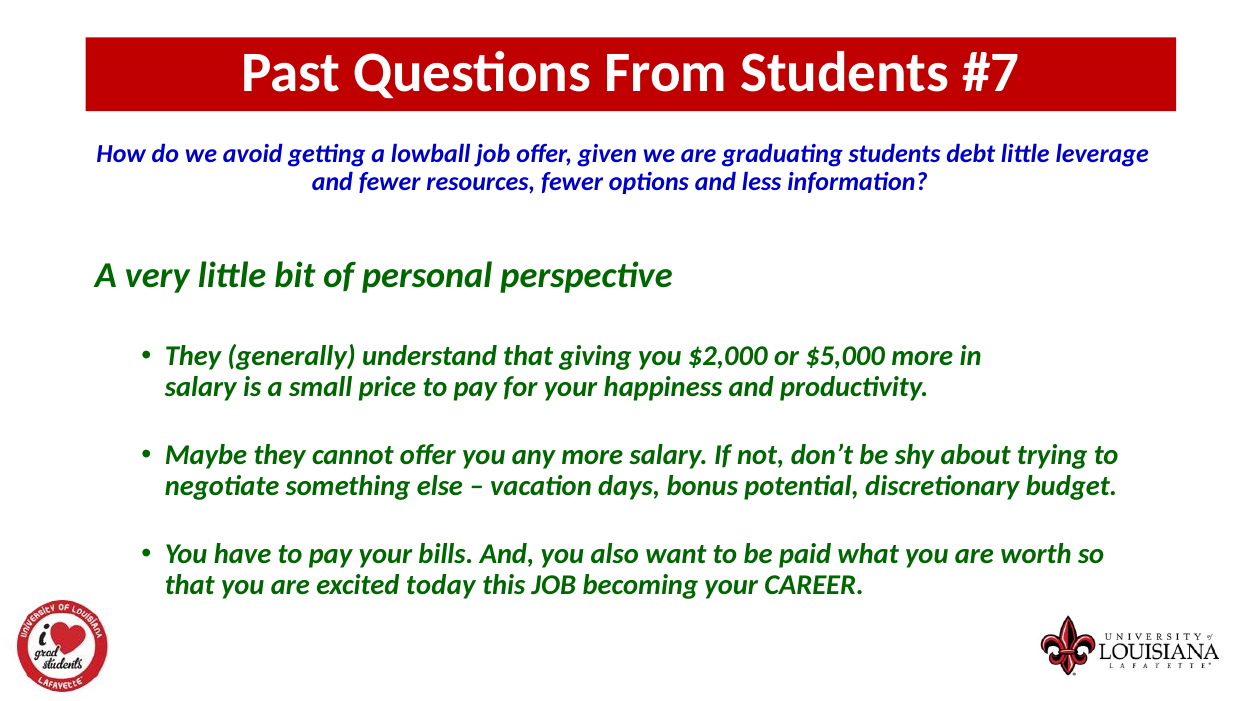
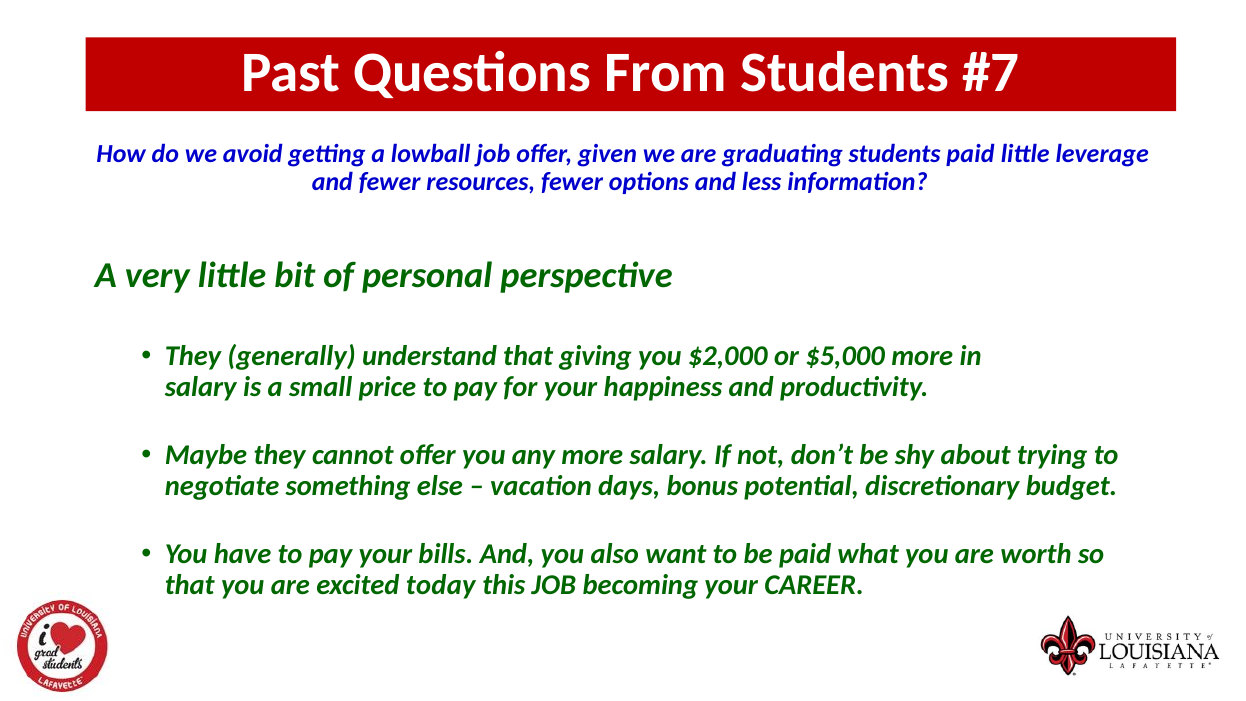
students debt: debt -> paid (971, 154)
